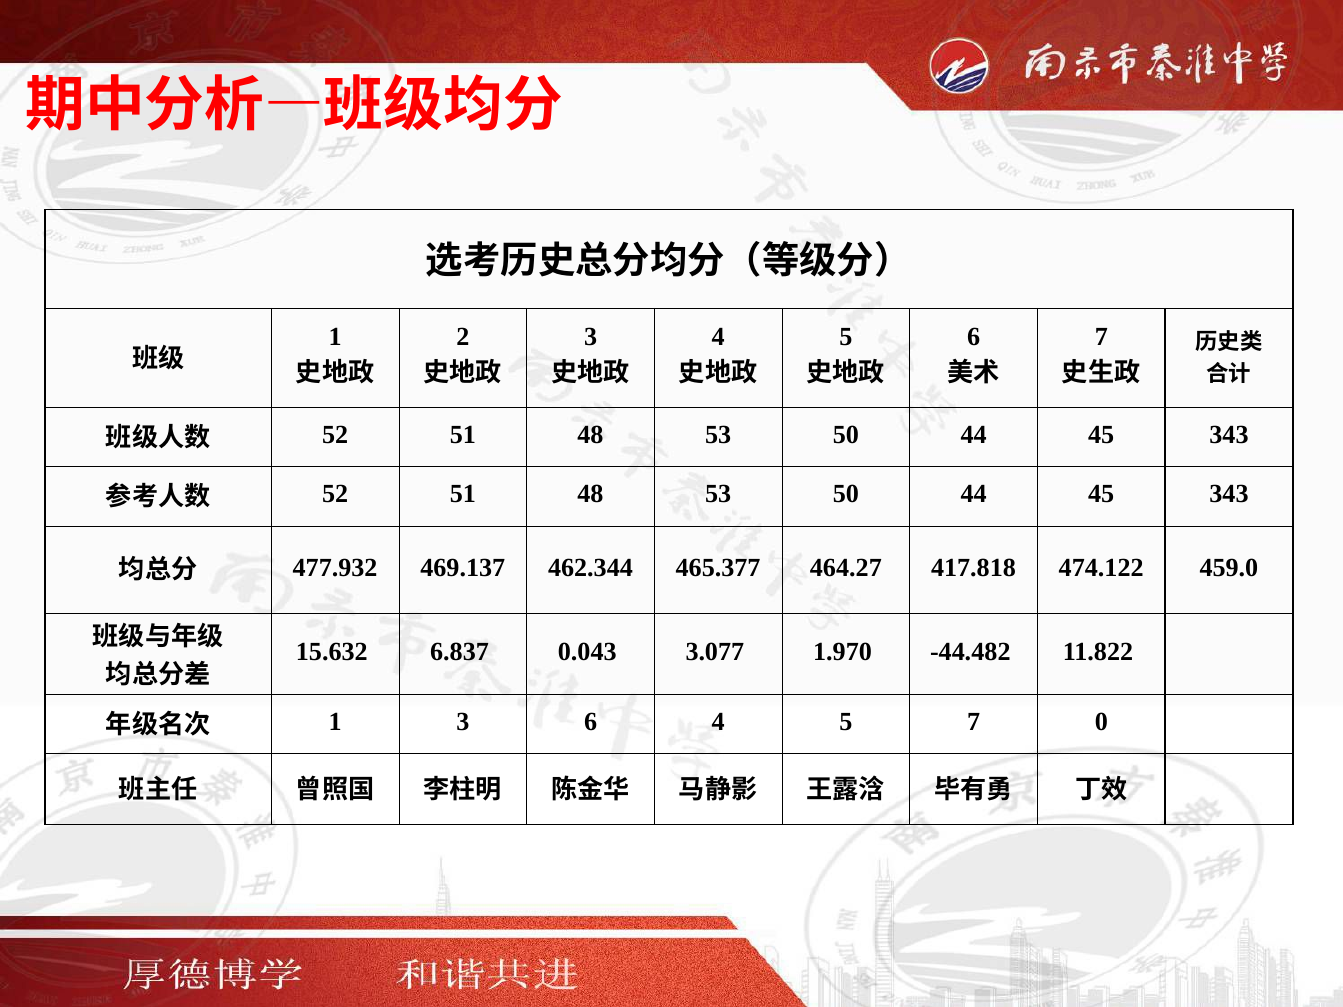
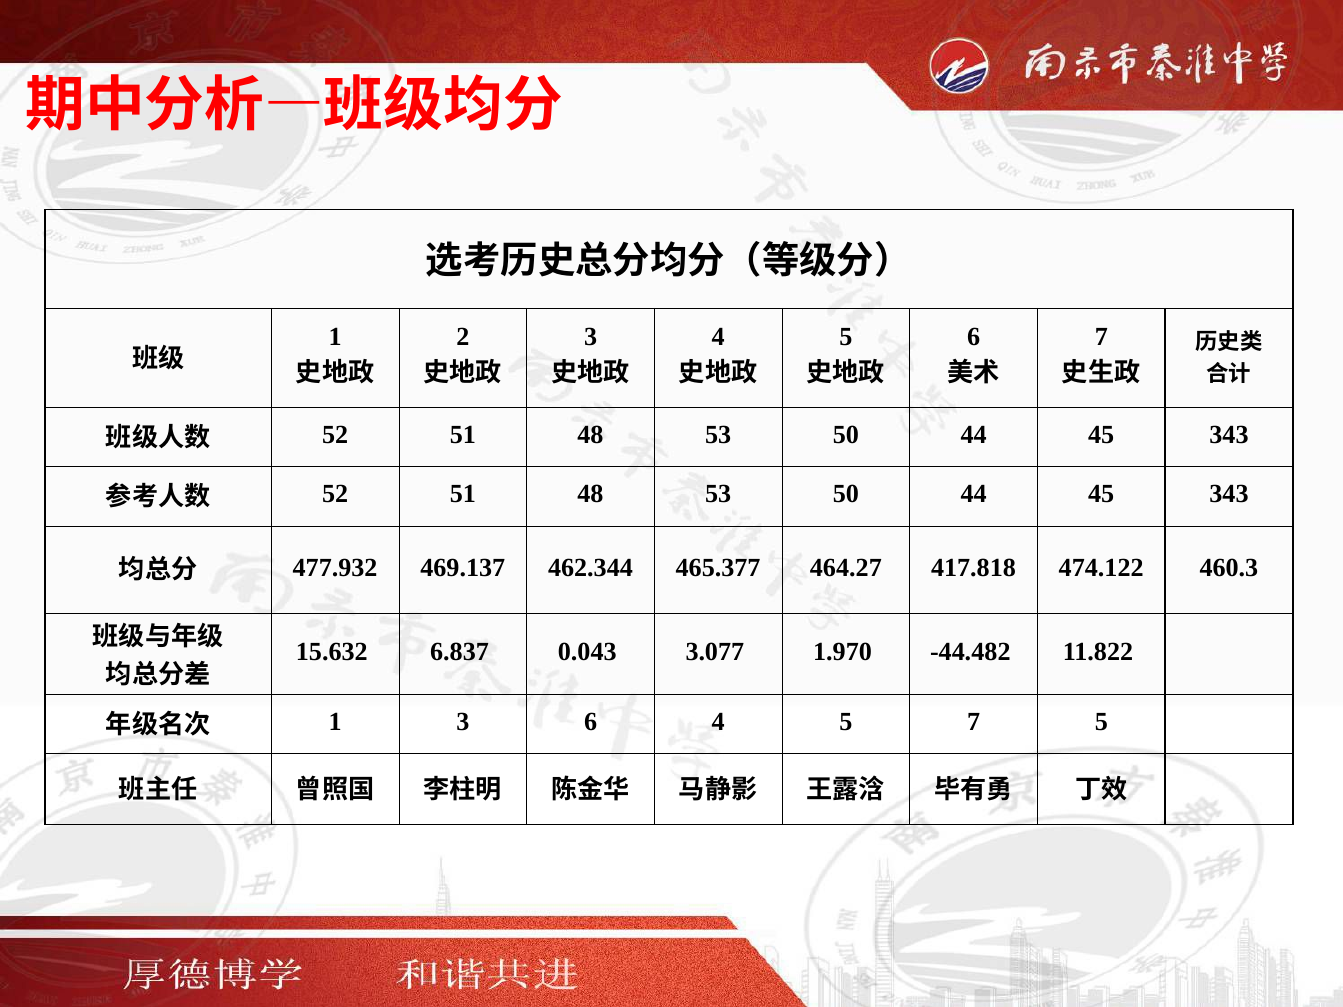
459.0: 459.0 -> 460.3 (1229, 568)
7 0: 0 -> 5 (1101, 722)
